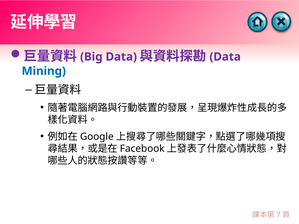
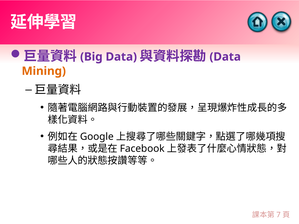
Mining colour: blue -> orange (44, 71)
